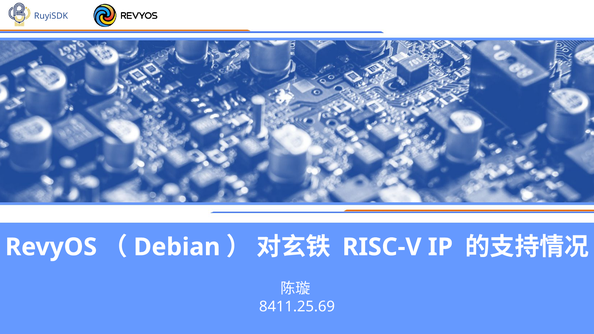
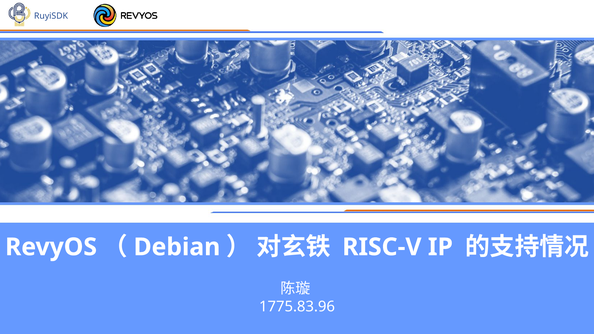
8411.25.69: 8411.25.69 -> 1775.83.96 (297, 307)
